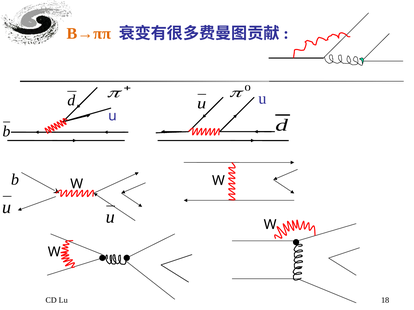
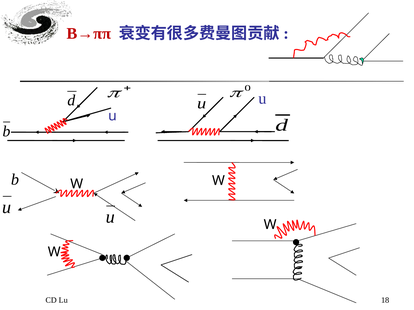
B→ππ colour: orange -> red (89, 33)
